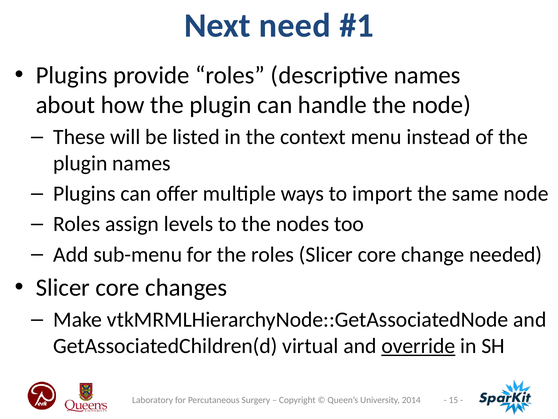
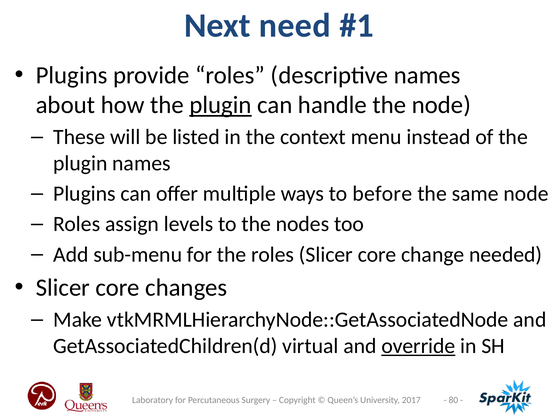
plugin underline: none -> present (220, 105)
import: import -> before (382, 193)
15: 15 -> 80 (453, 400)
2014: 2014 -> 2017 (411, 400)
